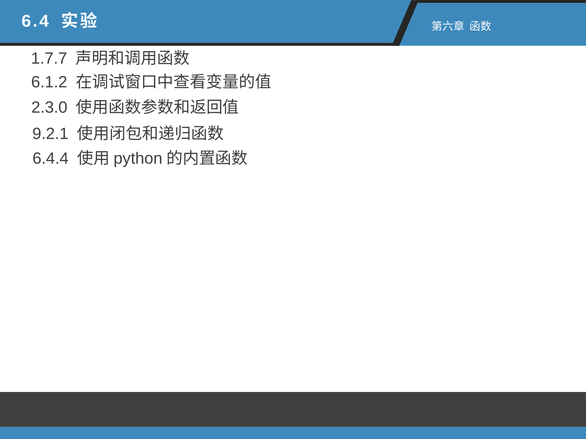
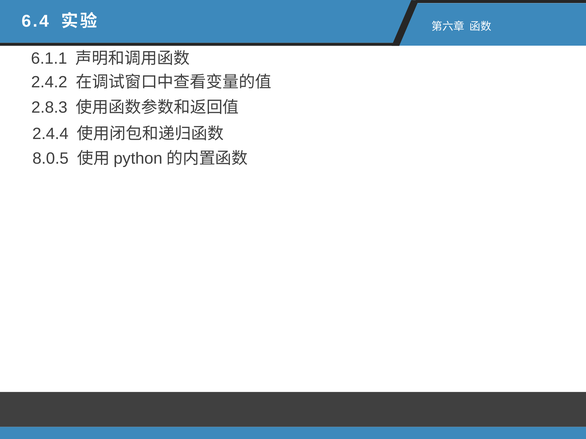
1.7.7: 1.7.7 -> 6.1.1 (49, 58)
6.1.2: 6.1.2 -> 2.4.2 (49, 82)
2.3.0: 2.3.0 -> 2.8.3 (49, 108)
9.2.1: 9.2.1 -> 2.4.4 (50, 134)
6.4.4: 6.4.4 -> 8.0.5 (51, 159)
